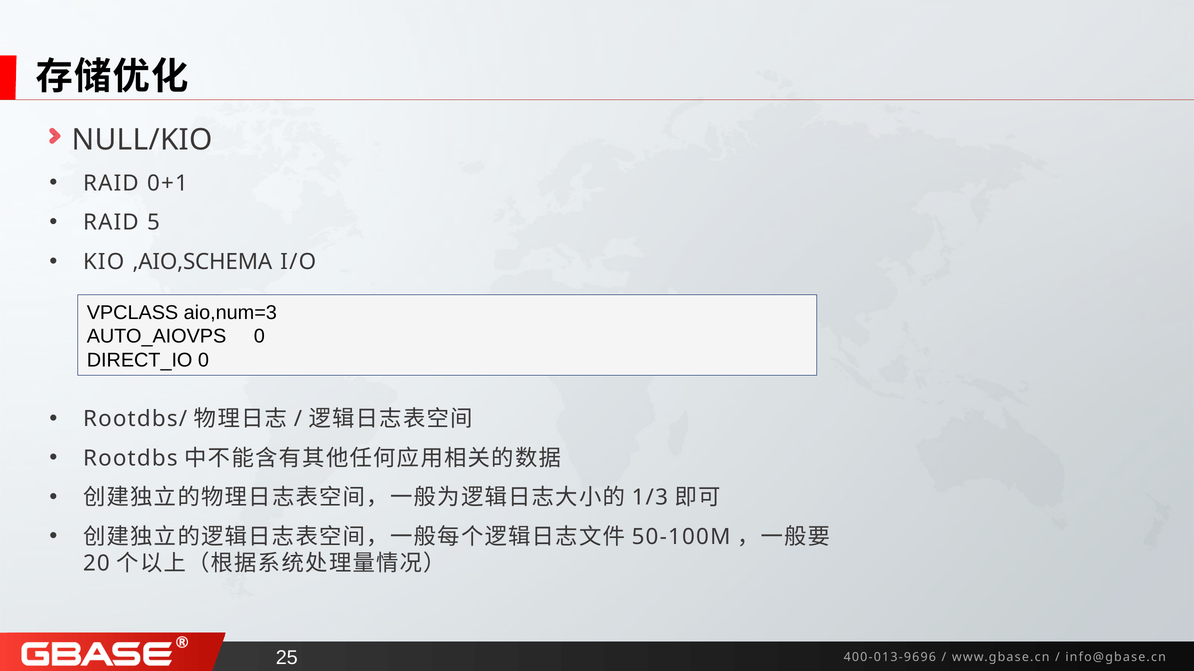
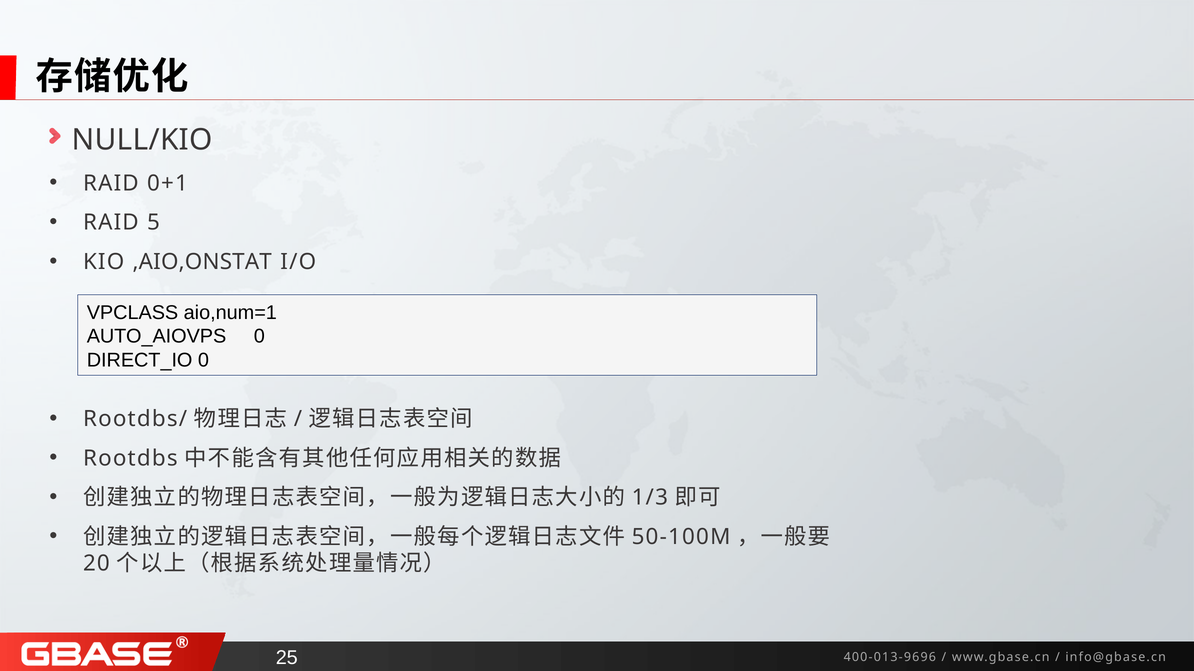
,AIO,SCHEMA: ,AIO,SCHEMA -> ,AIO,ONSTAT (202, 262)
aio,num=3: aio,num=3 -> aio,num=1 (230, 313)
